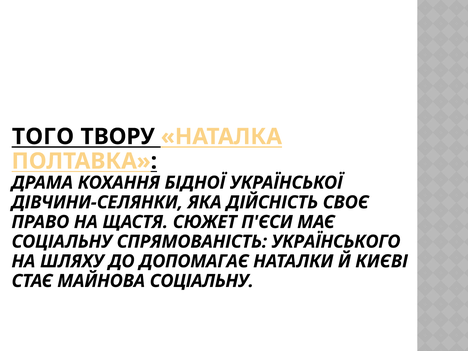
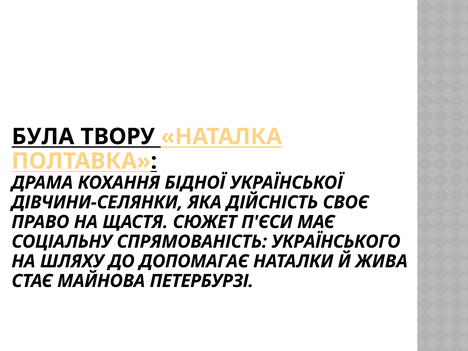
ТОГО: ТОГО -> БУЛА (43, 137)
КИЄВІ: КИЄВІ -> ЖИВА (382, 261)
МАЙНОВА СОЦІАЛЬНУ: СОЦІАЛЬНУ -> ПЕТЕРБУРЗІ (202, 281)
